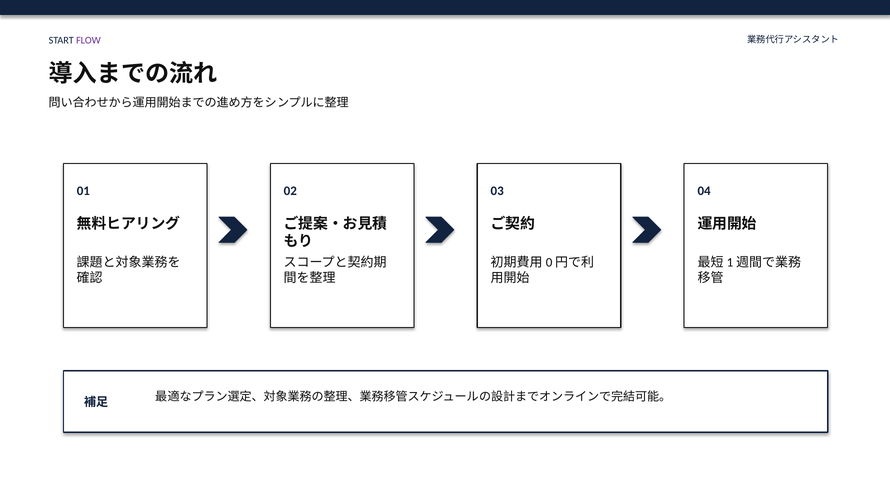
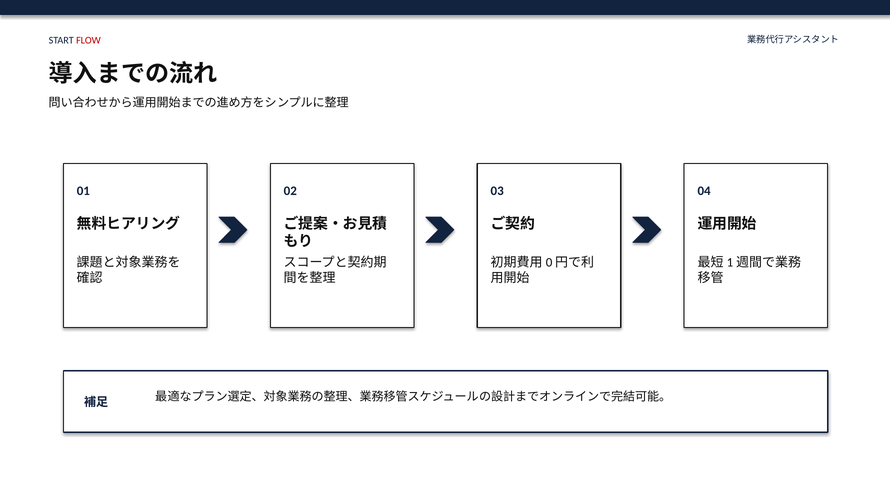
FLOW colour: purple -> red (88, 40)
